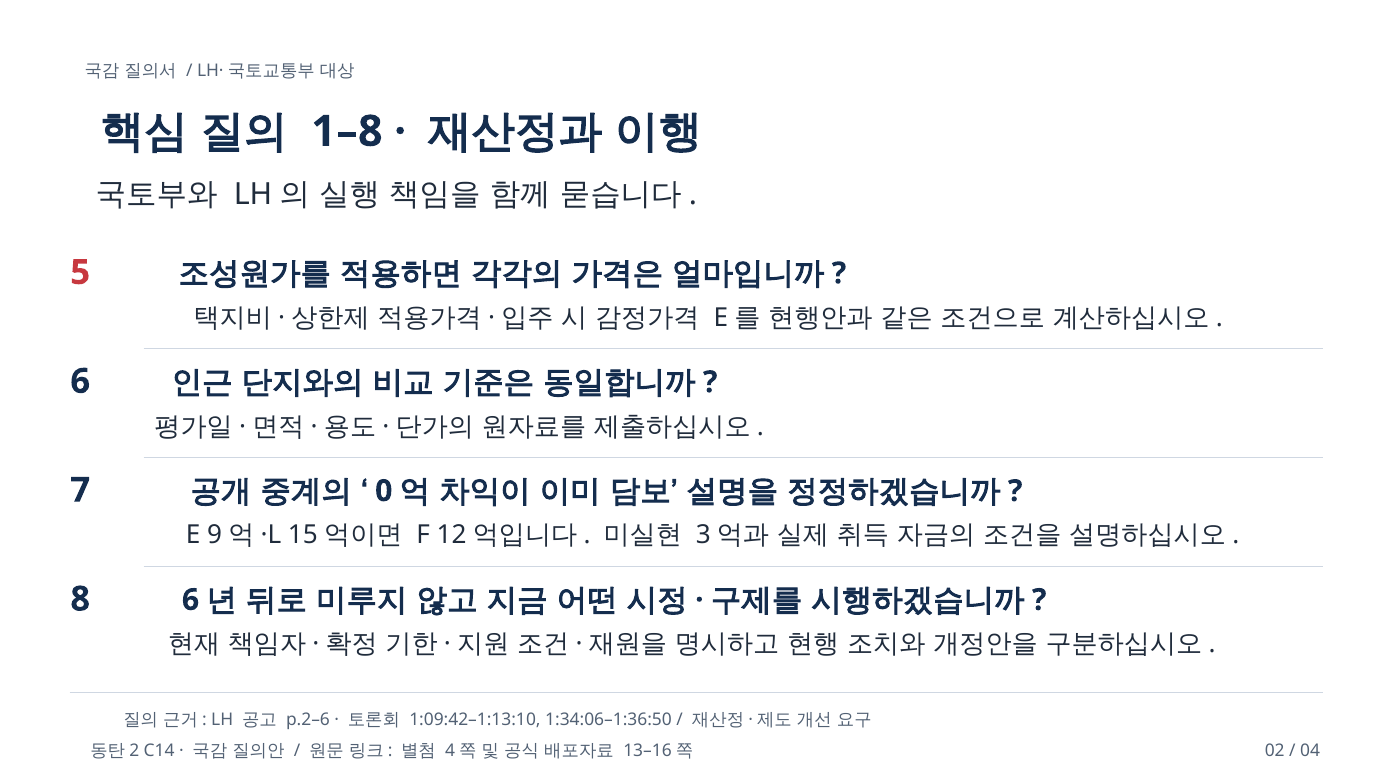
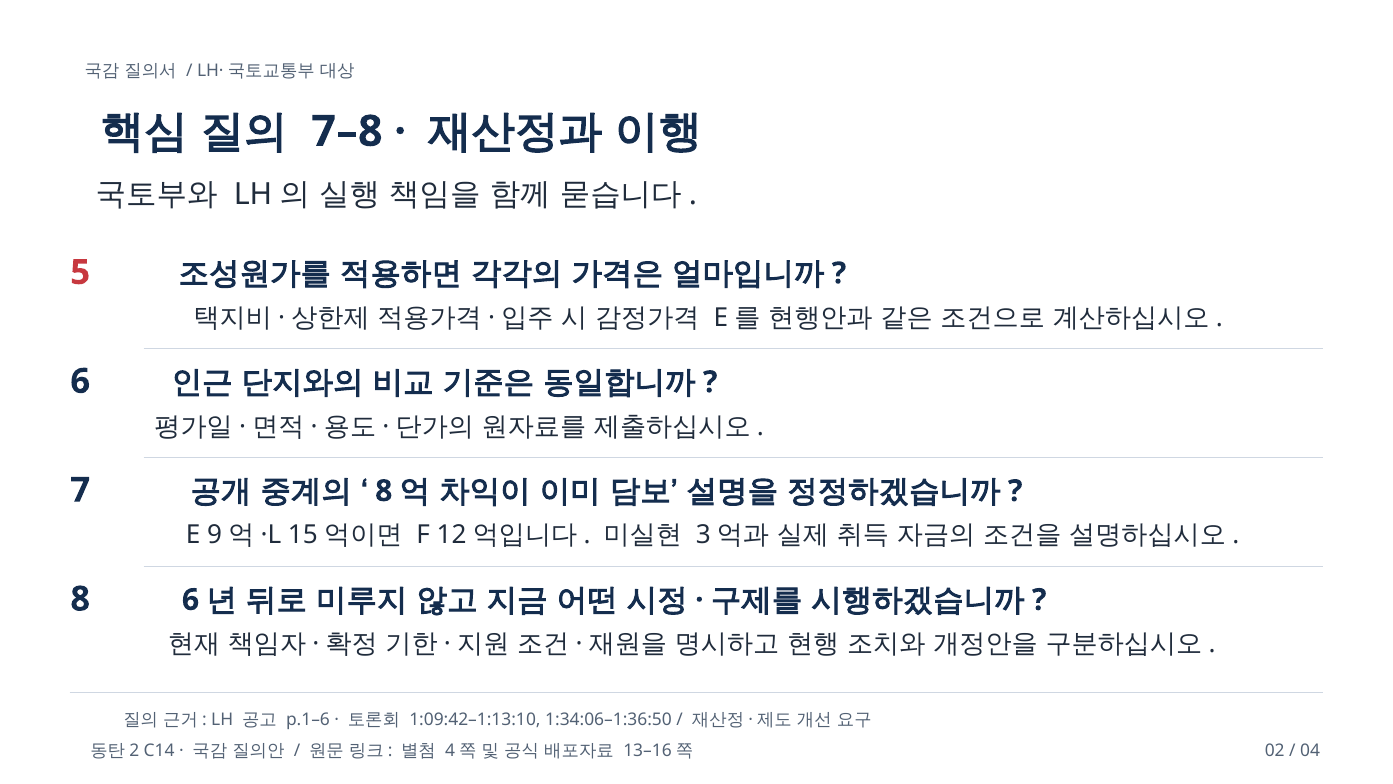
1–8: 1–8 -> 7–8 (347, 131)
0: 0 -> 8 (384, 491)
p.2–6: p.2–6 -> p.1–6 (308, 719)
